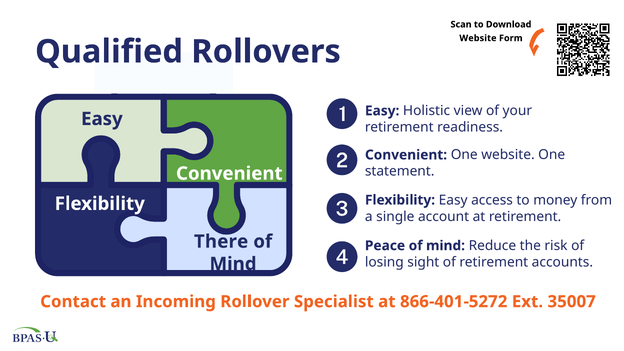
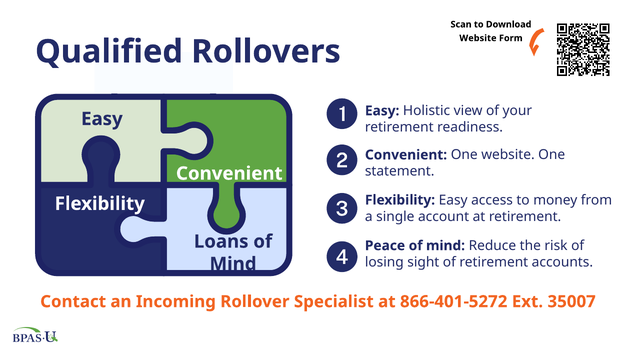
There: There -> Loans (221, 242)
